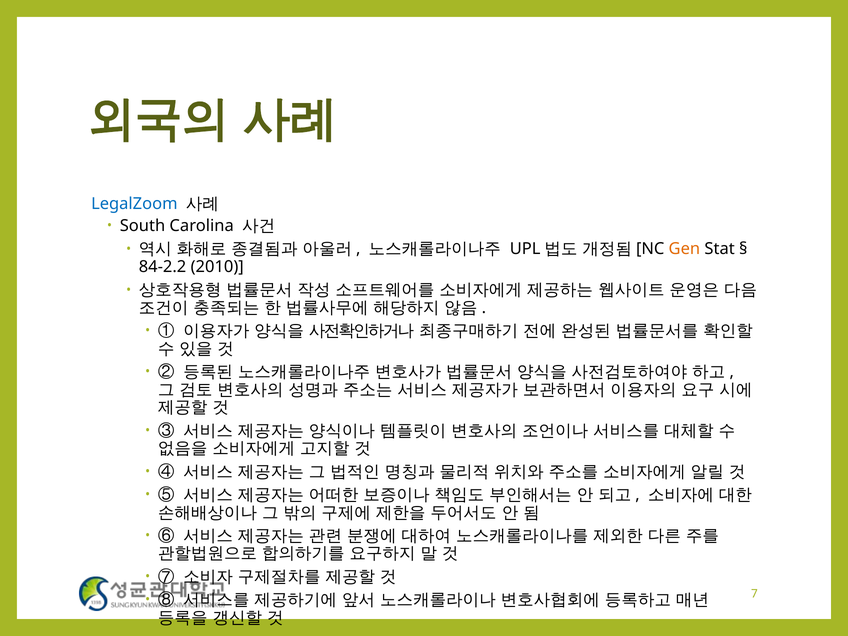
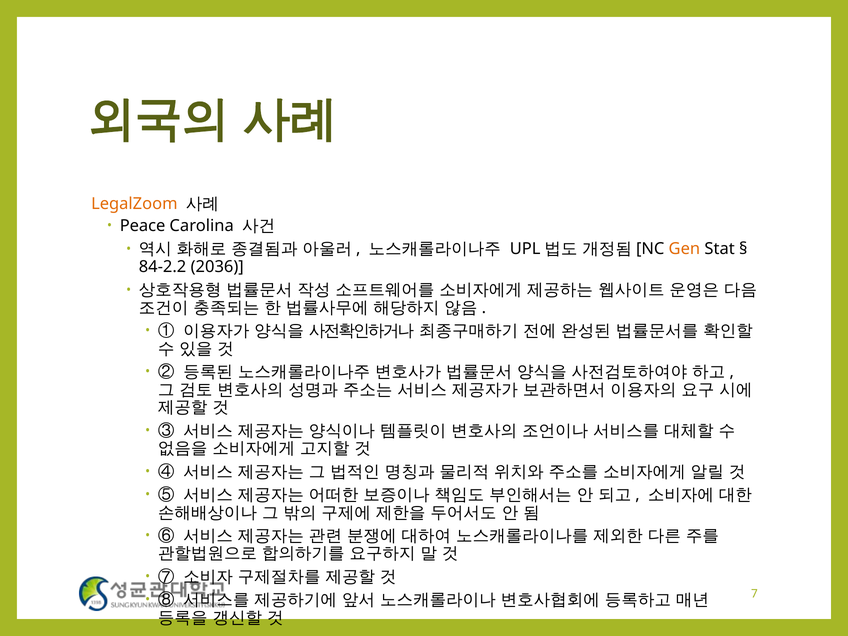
LegalZoom colour: blue -> orange (134, 204)
South: South -> Peace (143, 226)
2010: 2010 -> 2036 (217, 267)
